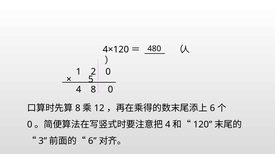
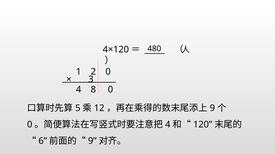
5: 5 -> 3 (91, 80)
8: 8 -> 5 (78, 108)
6: 6 -> 9 (212, 108)
3: 3 -> 6 (43, 141)
6: 6 -> 9 (92, 141)
